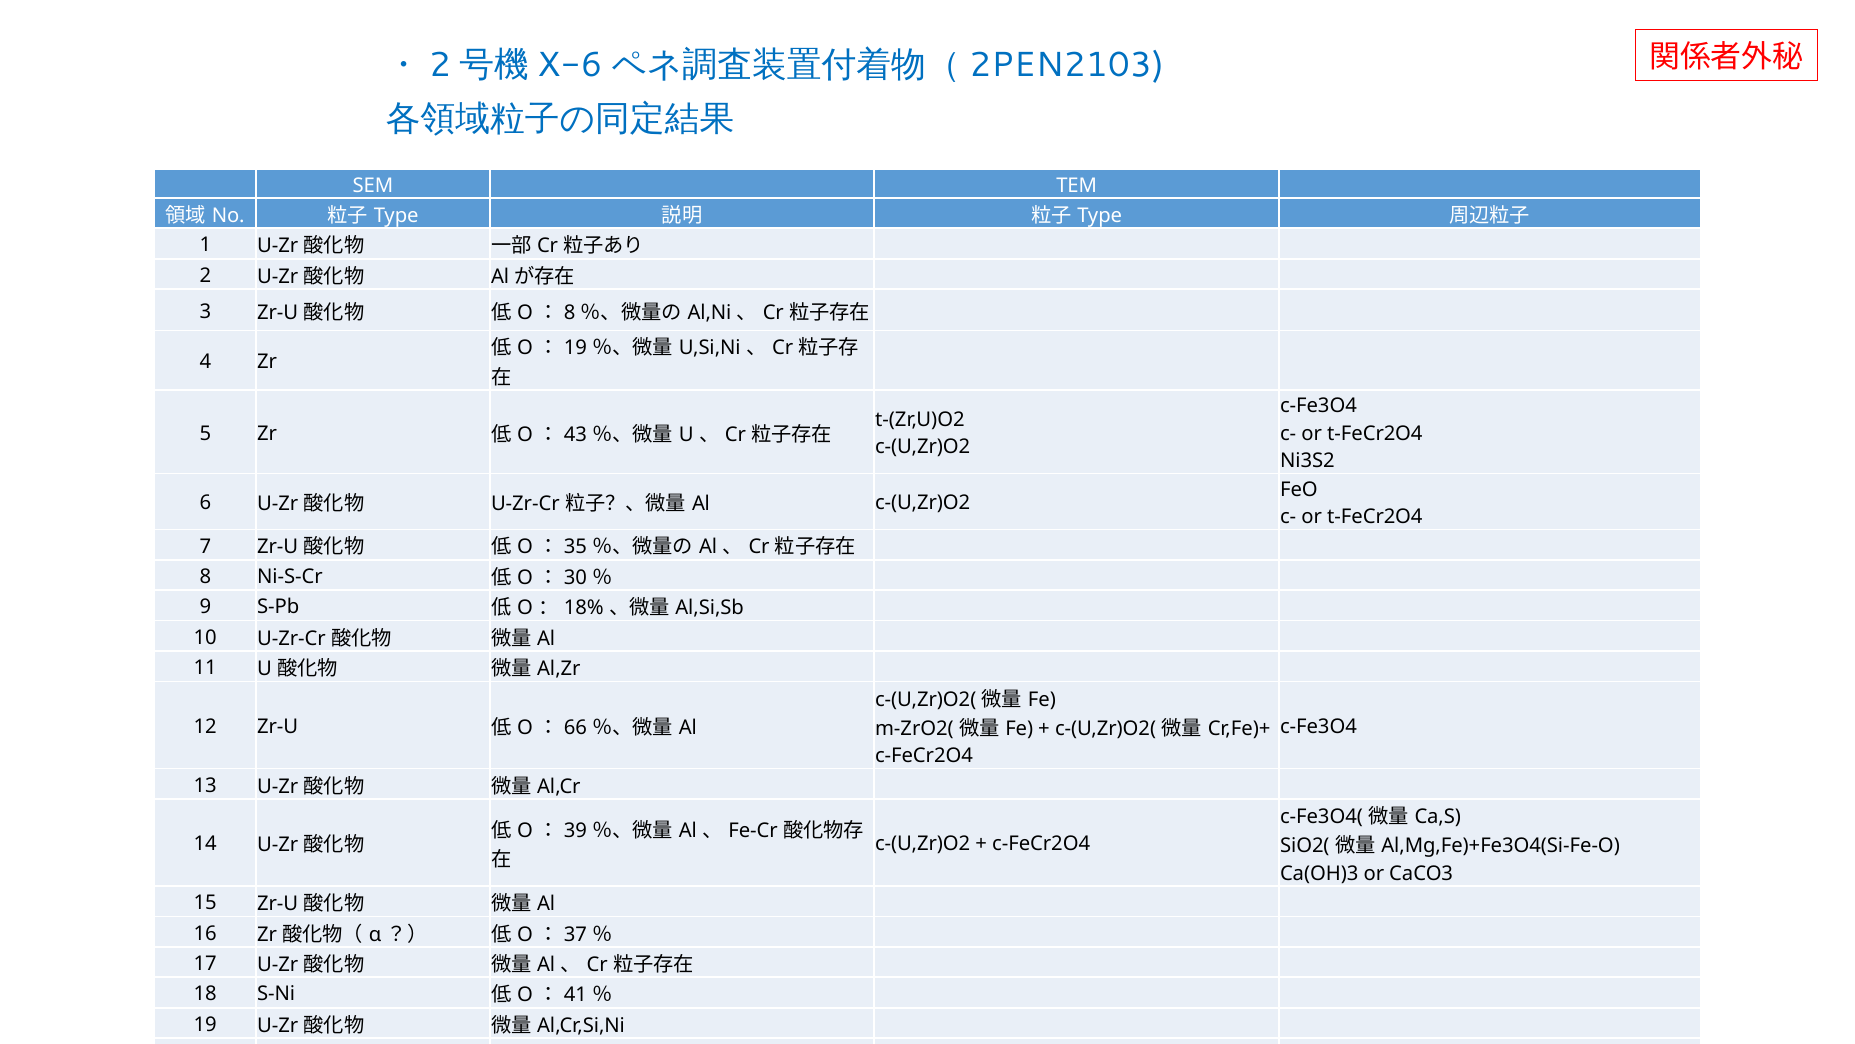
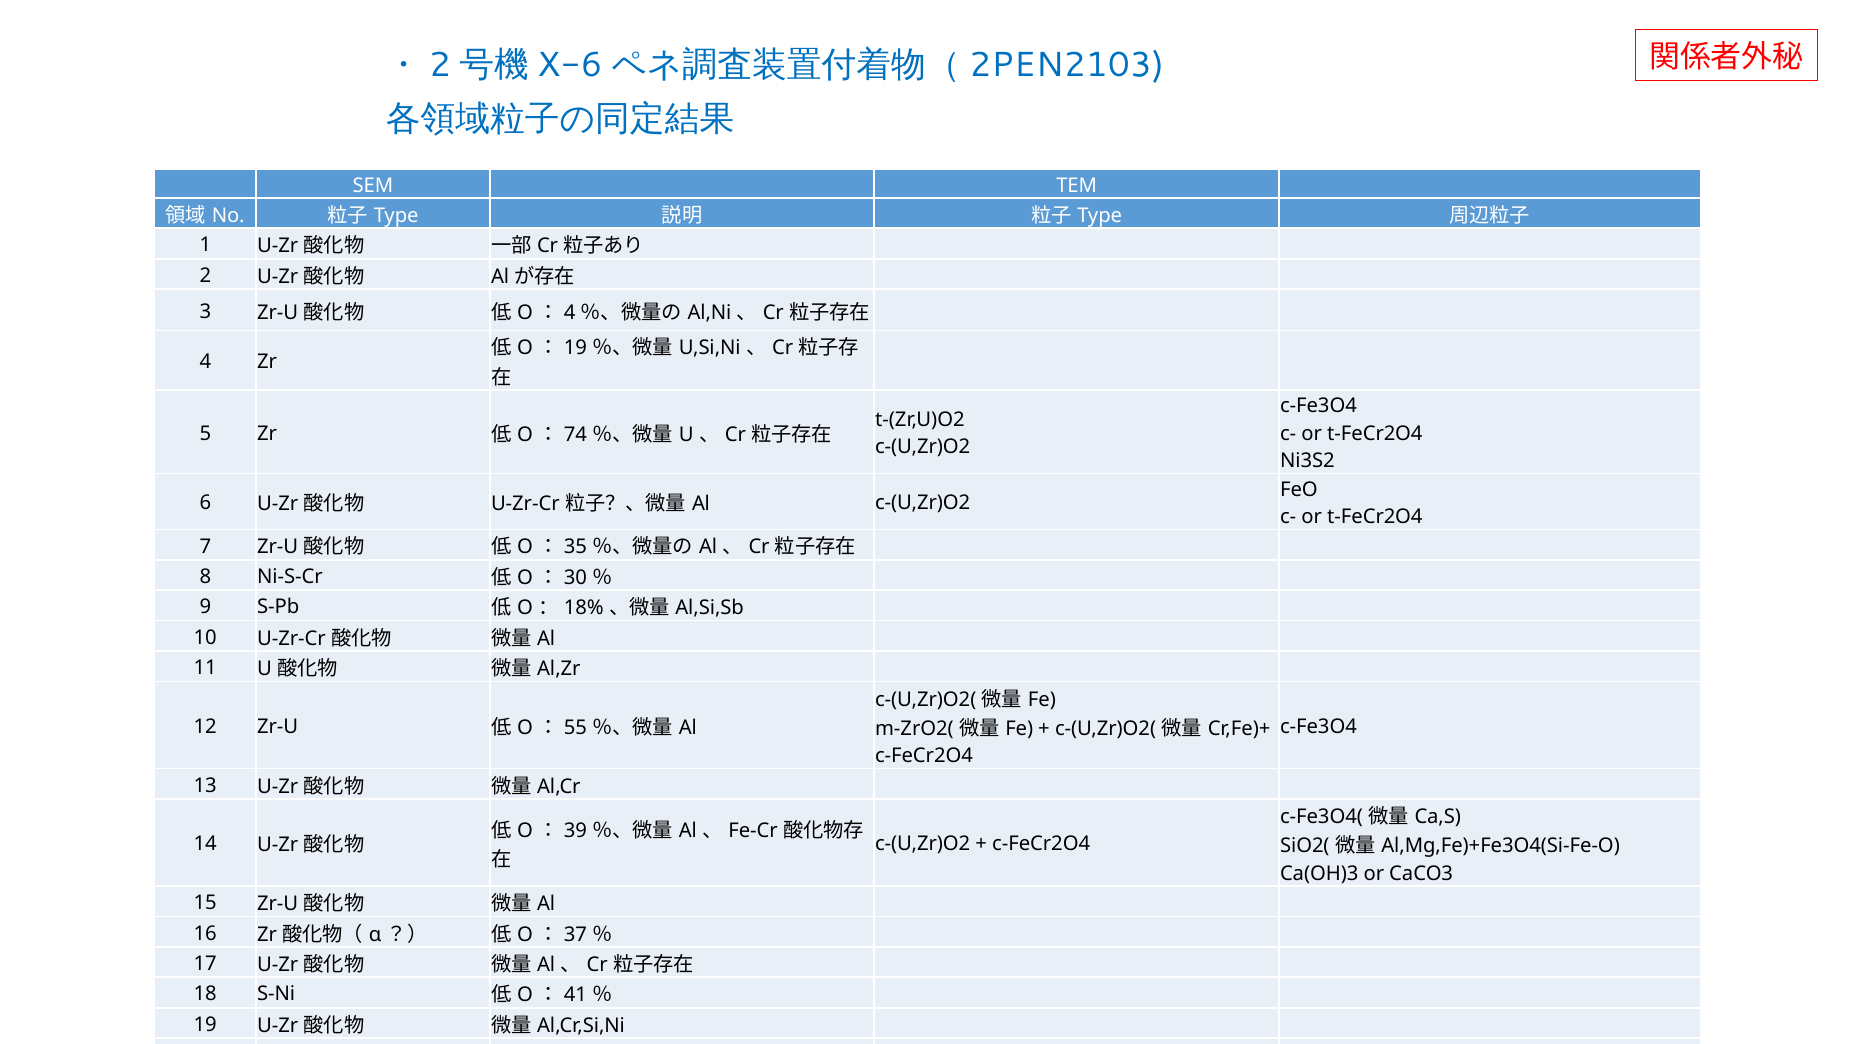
8: 8 -> 4 (570, 312)
43: 43 -> 74 (576, 434)
66: 66 -> 55 (576, 727)
